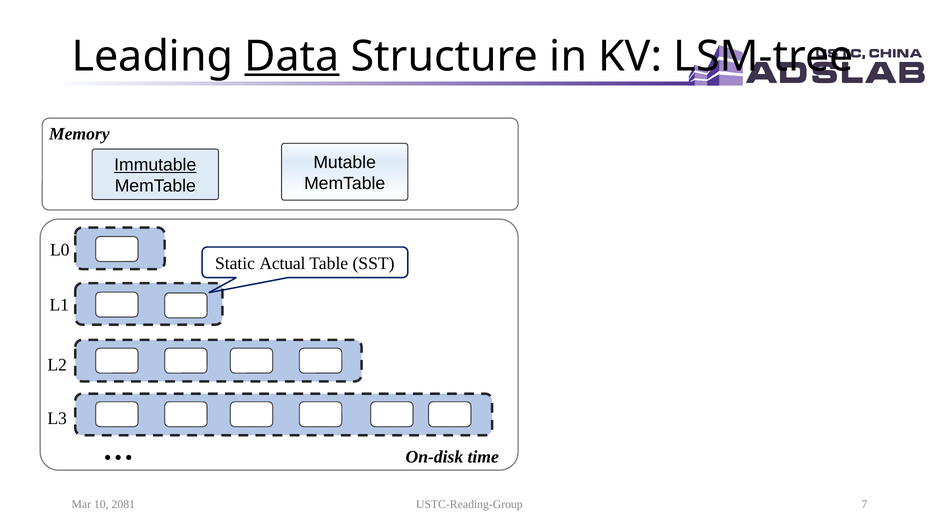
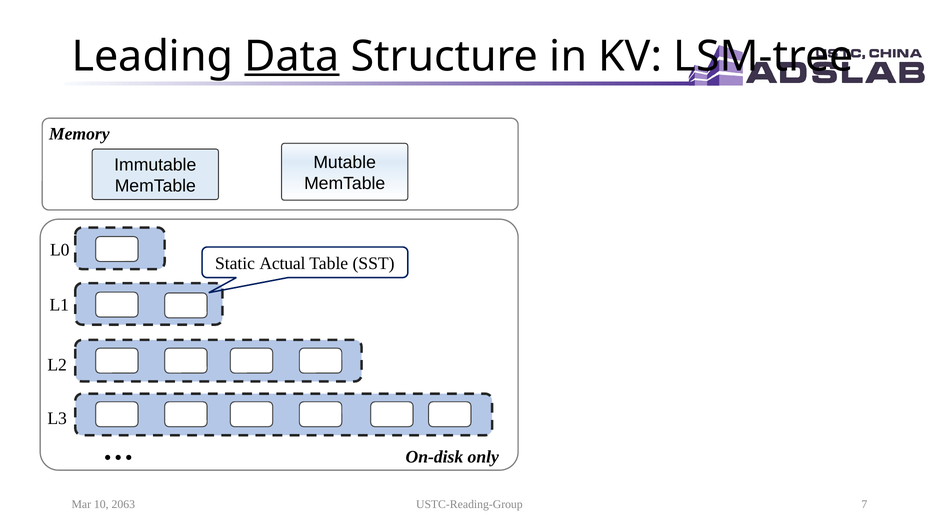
Immutable underline: present -> none (155, 165)
time: time -> only (483, 457)
2081: 2081 -> 2063 (123, 504)
